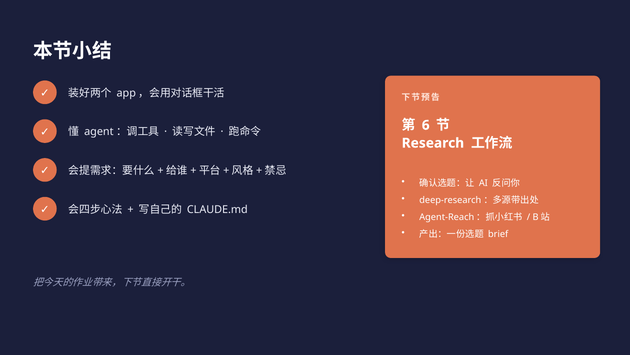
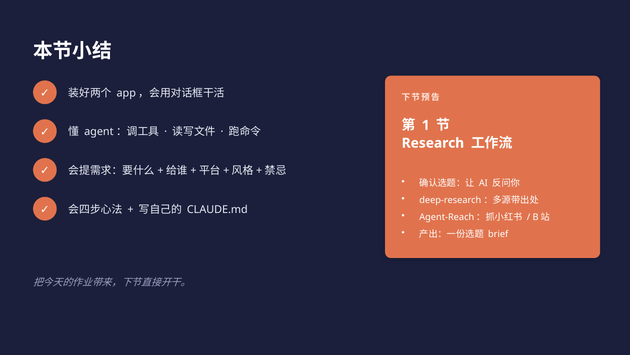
6: 6 -> 1 (426, 125)
